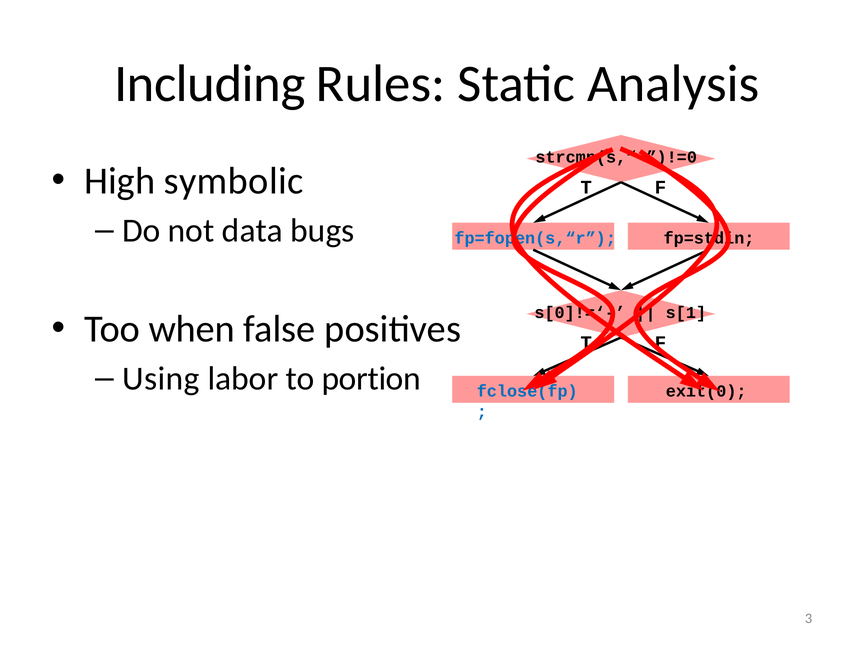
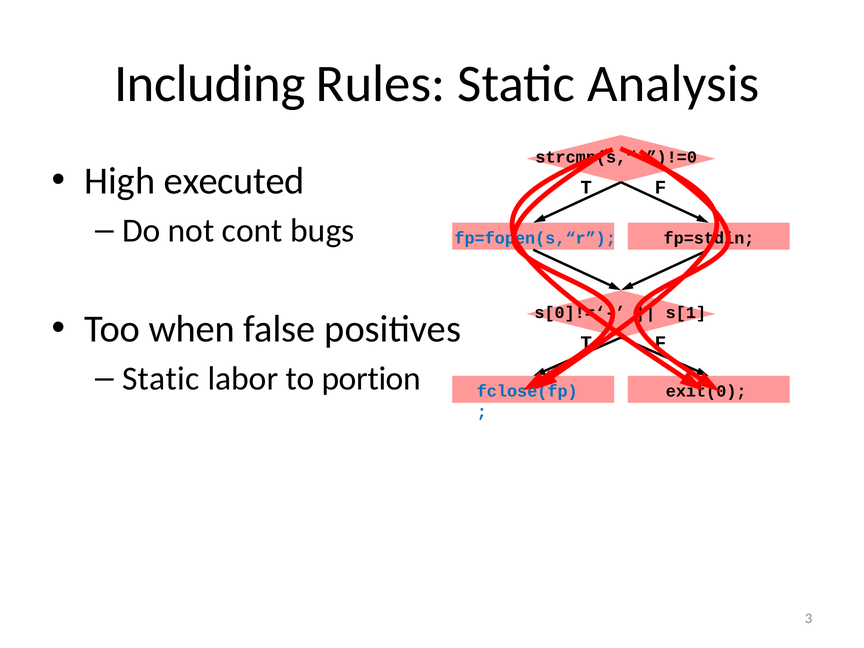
symbolic: symbolic -> executed (234, 181)
data: data -> cont (252, 231)
Using: Using -> Static (161, 379)
